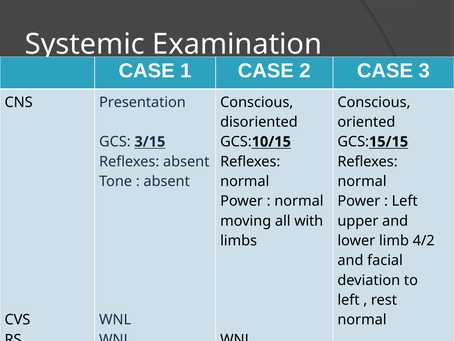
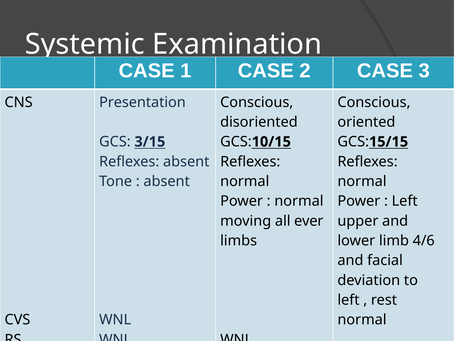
with: with -> ever (309, 221)
4/2: 4/2 -> 4/6 (424, 240)
